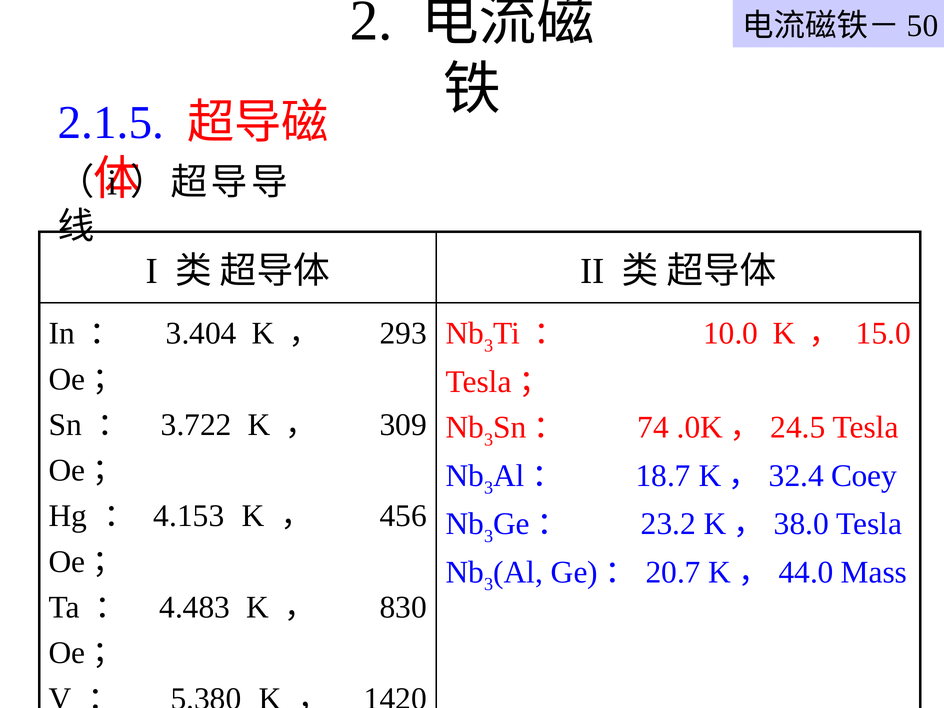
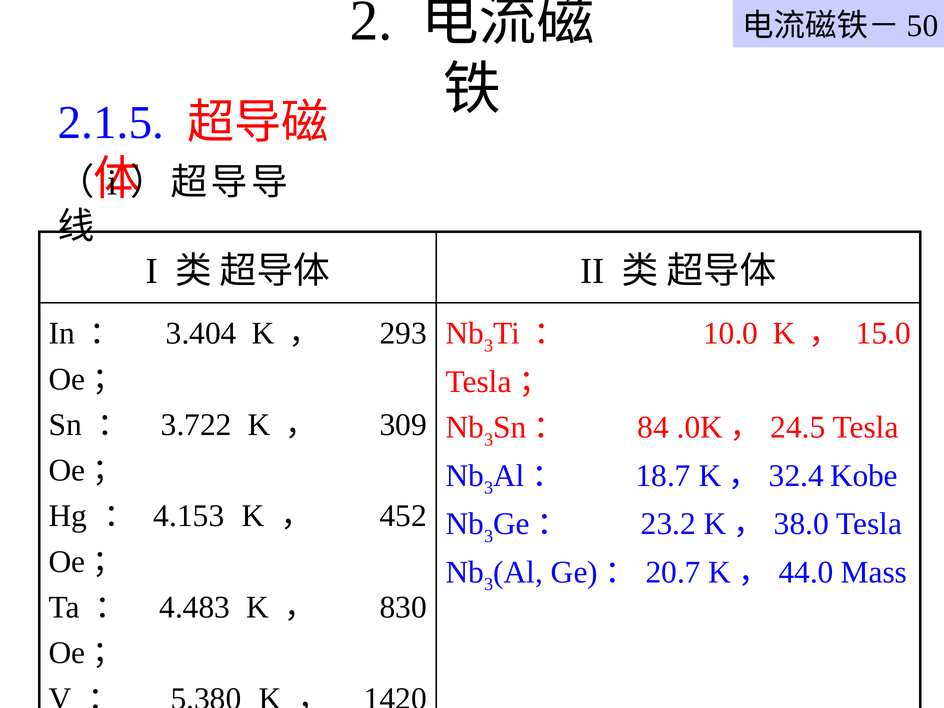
74: 74 -> 84 (653, 427)
Coey: Coey -> Kobe (864, 476)
456: 456 -> 452 (403, 516)
